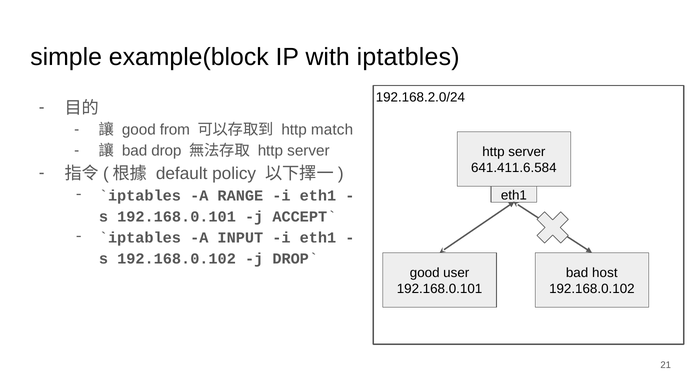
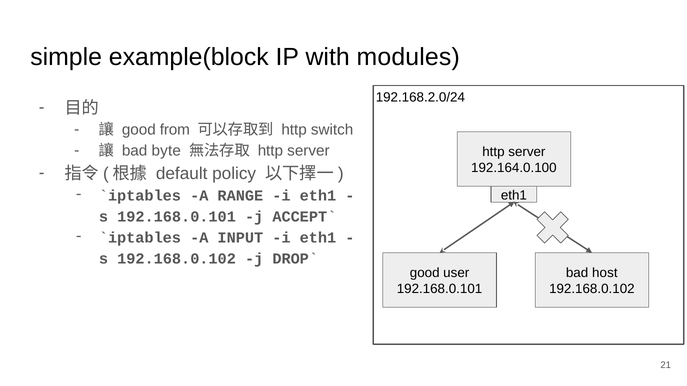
iptatbles: iptatbles -> modules (408, 57)
match: match -> switch (332, 130)
drop: drop -> byte (166, 151)
641.411.6.584: 641.411.6.584 -> 192.164.0.100 (514, 168)
